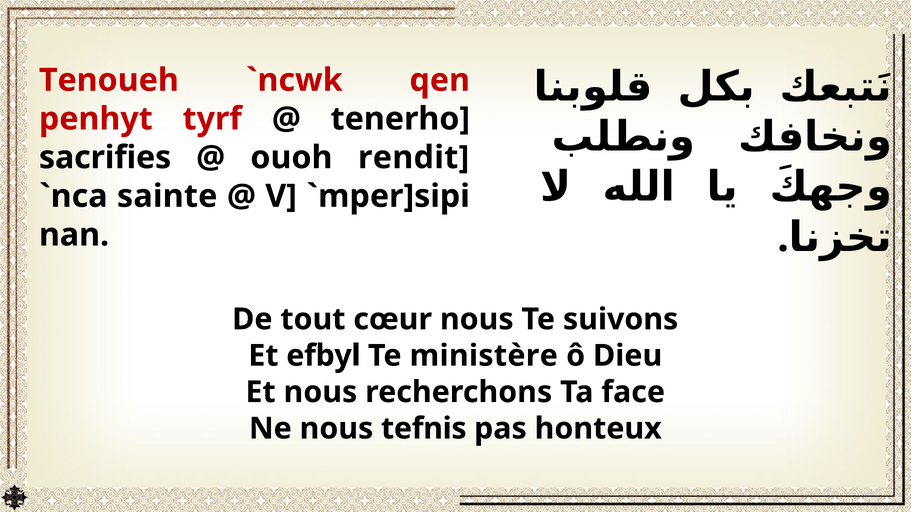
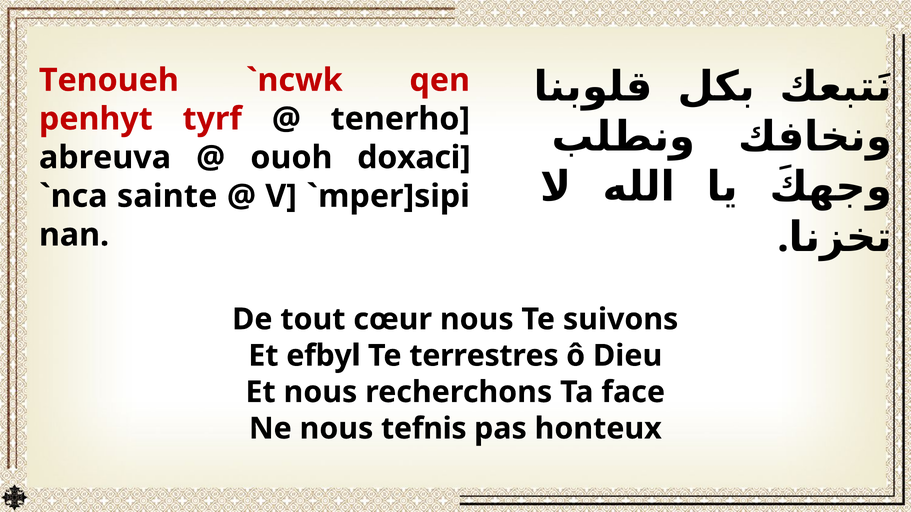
sacrifies: sacrifies -> abreuva (105, 158)
rendit: rendit -> doxaci (414, 158)
ministère: ministère -> terrestres (484, 356)
